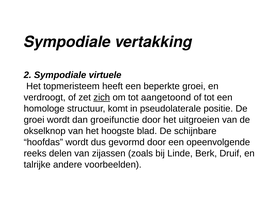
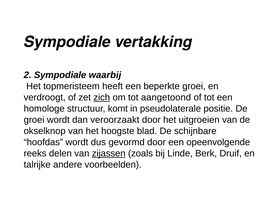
virtuele: virtuele -> waarbij (105, 75)
groeifunctie: groeifunctie -> veroorzaakt (115, 119)
zijassen underline: none -> present (109, 153)
